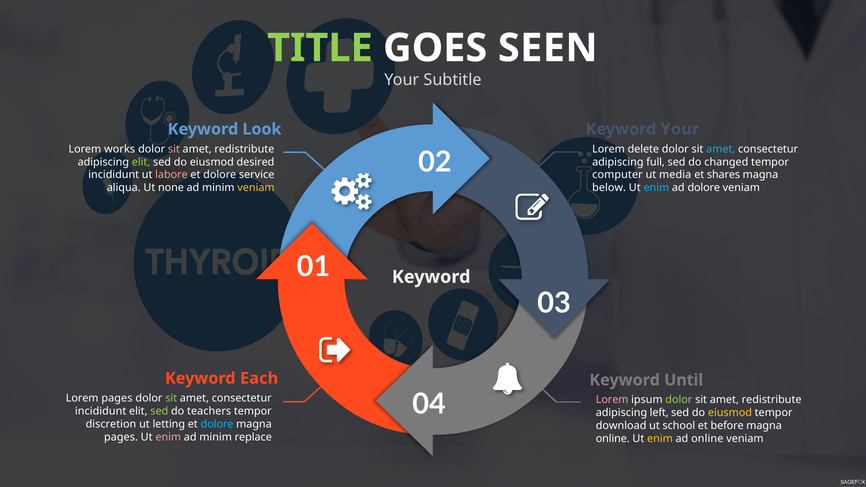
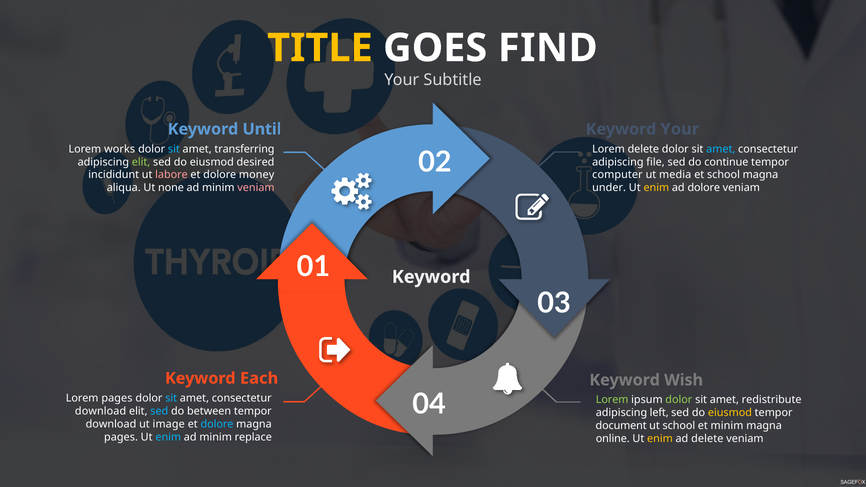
TITLE colour: light green -> yellow (320, 48)
SEEN: SEEN -> FIND (548, 48)
Look: Look -> Until (262, 129)
sit colour: pink -> light blue (174, 149)
redistribute: redistribute -> transferring (244, 149)
full: full -> file (656, 162)
changed: changed -> continue (726, 162)
service: service -> money (257, 175)
et shares: shares -> school (723, 175)
veniam colour: yellow -> pink (256, 188)
below: below -> under (609, 188)
enim colour: light blue -> yellow (656, 188)
Until: Until -> Wish (684, 380)
sit colour: light green -> light blue (171, 398)
Lorem colour: pink -> light green (612, 400)
incididunt: incididunt -> download (101, 411)
sed colour: light green -> light blue (159, 411)
teachers: teachers -> between (209, 411)
discretion: discretion -> download (111, 424)
letting: letting -> image (169, 424)
download: download -> document (621, 426)
et before: before -> minim (727, 426)
enim colour: pink -> light blue (168, 437)
ad online: online -> delete (707, 439)
